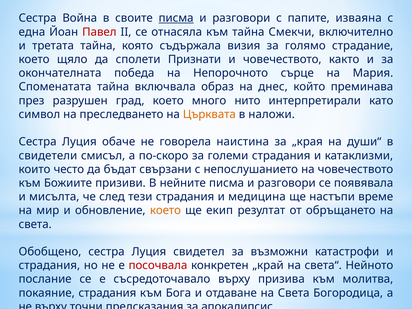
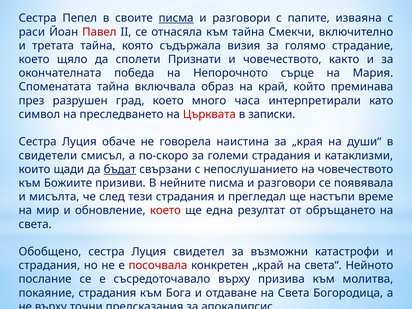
Война: Война -> Пепел (80, 18)
една: една -> раси (32, 32)
днес: днес -> край (273, 87)
нито: нито -> часа (247, 101)
Църквата colour: orange -> red (209, 114)
наложи: наложи -> записки (272, 114)
често: често -> щади (69, 169)
бъдат underline: none -> present (120, 169)
медицина: медицина -> прегледал (257, 197)
което colour: orange -> red (165, 211)
екип: екип -> една (220, 211)
